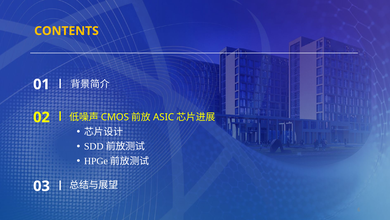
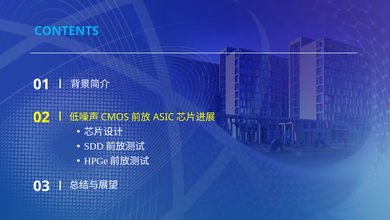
CONTENTS colour: yellow -> light blue (67, 31)
